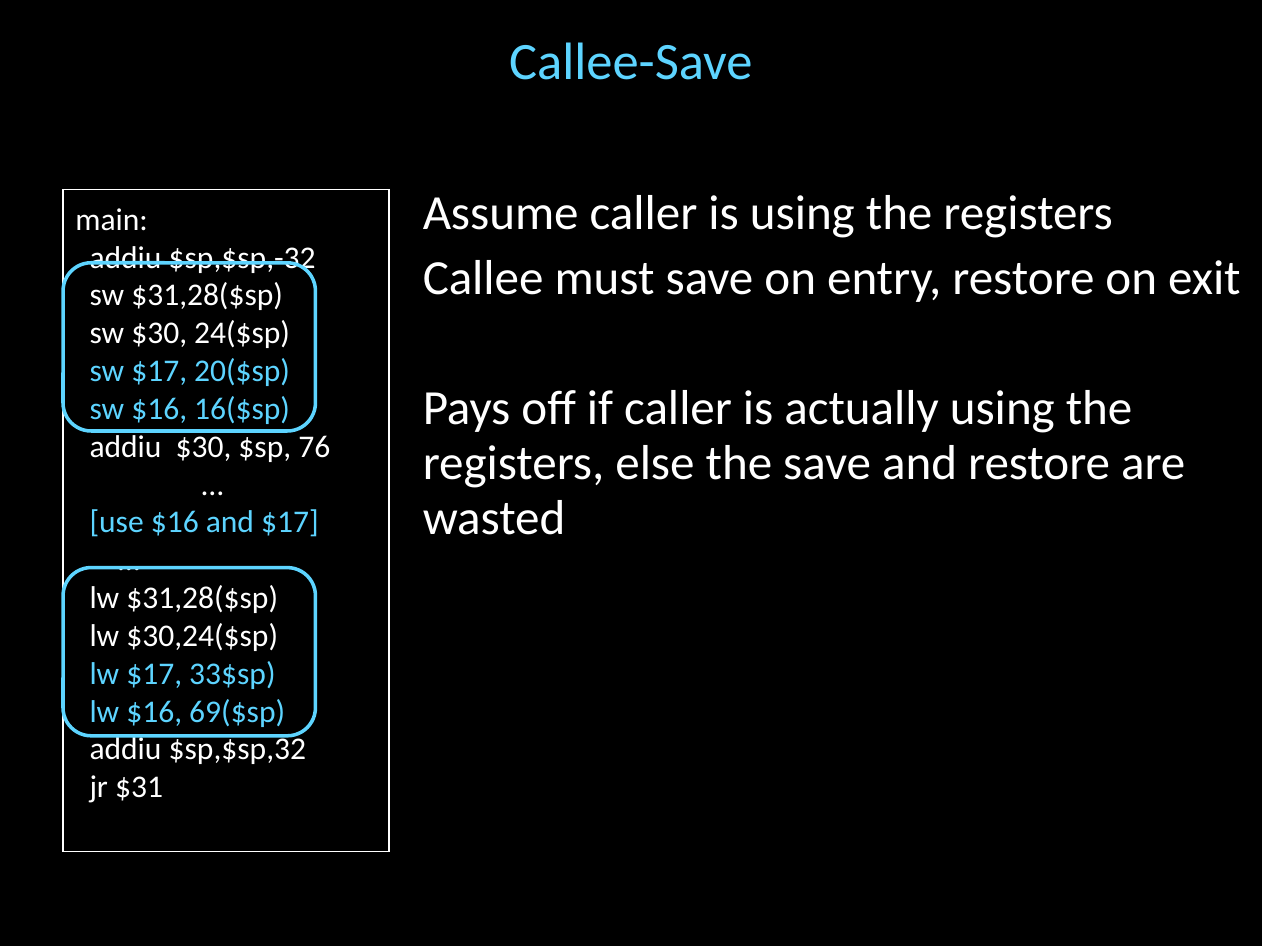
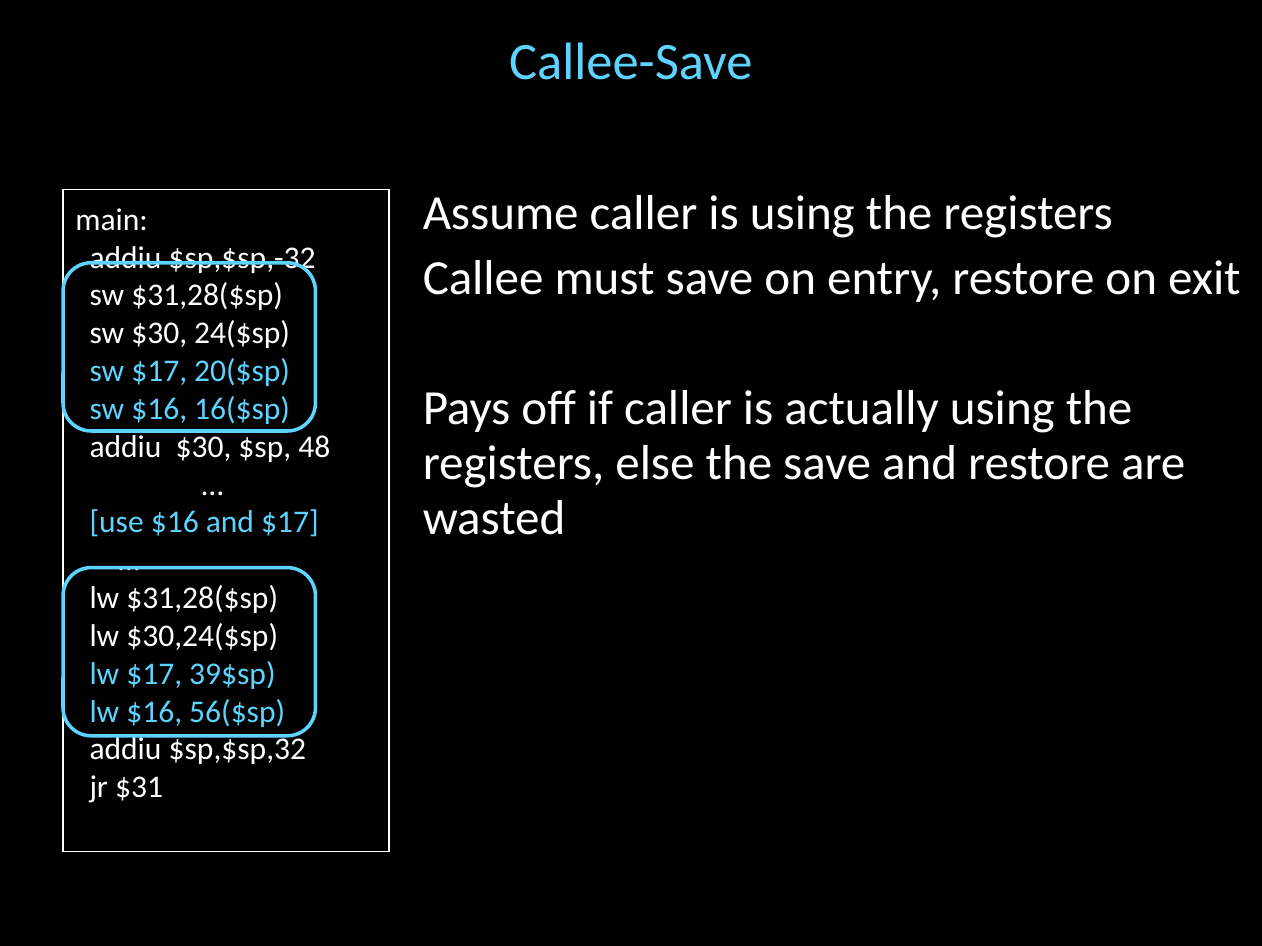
76: 76 -> 48 (314, 447)
33$sp: 33$sp -> 39$sp (232, 674)
69($sp: 69($sp -> 56($sp (237, 712)
